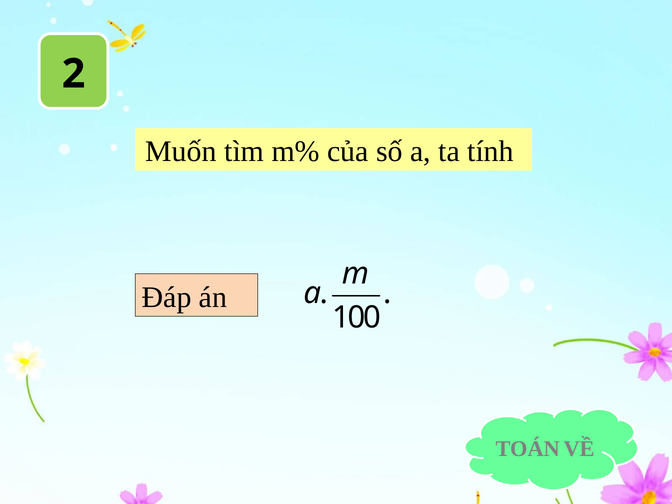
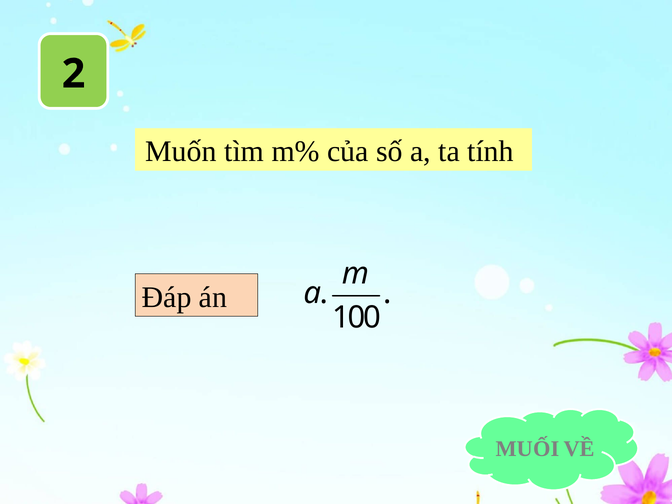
TOÁN: TOÁN -> MUỐI (528, 449)
